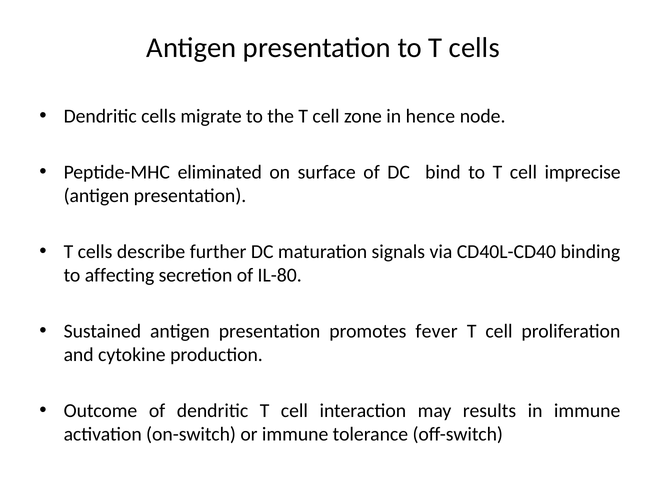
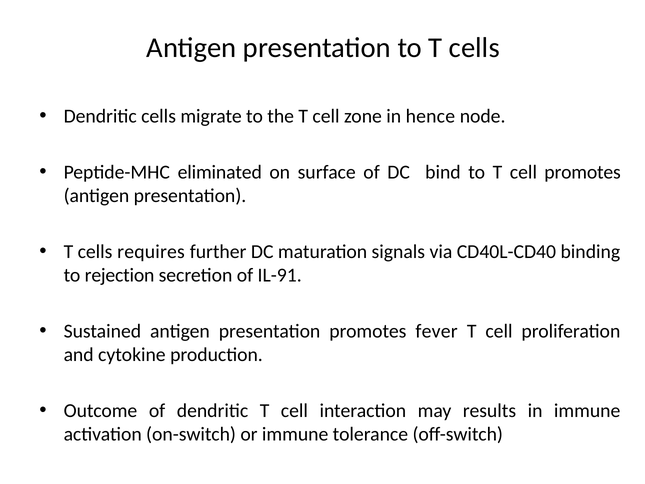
cell imprecise: imprecise -> promotes (583, 172)
describe: describe -> requires (151, 251)
affecting: affecting -> rejection (120, 275)
IL-80: IL-80 -> IL-91 (280, 275)
